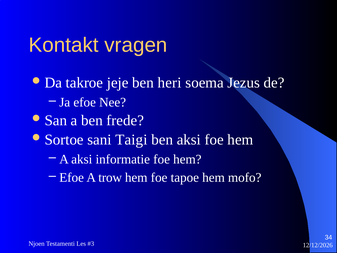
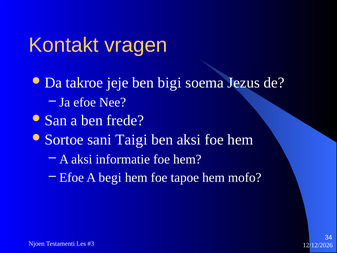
heri: heri -> bigi (170, 83)
trow: trow -> begi (110, 177)
